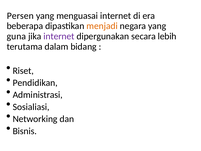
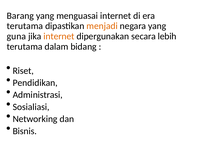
Persen: Persen -> Barang (20, 16)
beberapa: beberapa -> terutama (25, 26)
internet colour: purple -> orange (59, 36)
